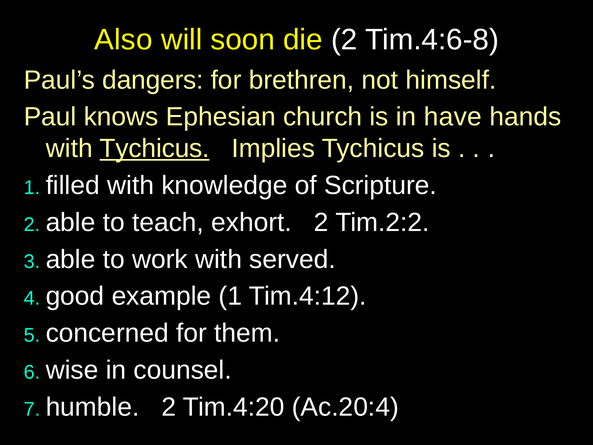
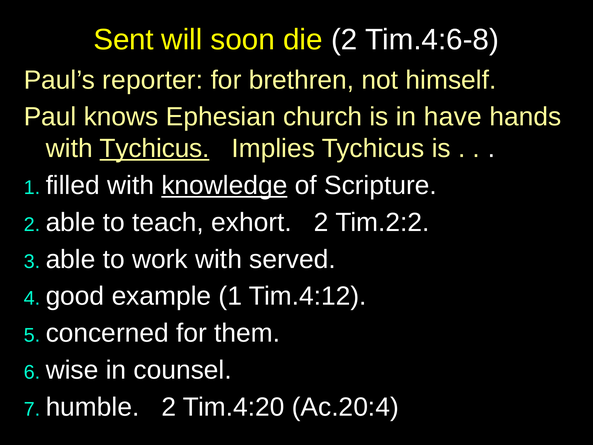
Also: Also -> Sent (124, 40)
dangers: dangers -> reporter (153, 80)
knowledge underline: none -> present (224, 185)
